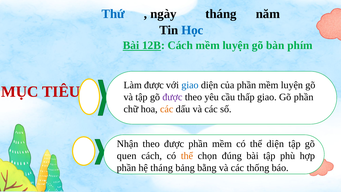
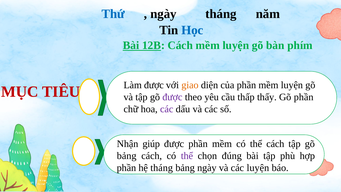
giao colour: blue -> orange (190, 85)
thấp giao: giao -> thấy (267, 97)
các colour: orange -> purple (167, 109)
Nhận theo: theo -> giúp (151, 144)
thể diện: diện -> cách (275, 144)
quen: quen -> bảng (127, 156)
thể colour: orange -> purple (187, 156)
bảng bằng: bằng -> ngày (207, 168)
các thống: thống -> luyện (258, 168)
